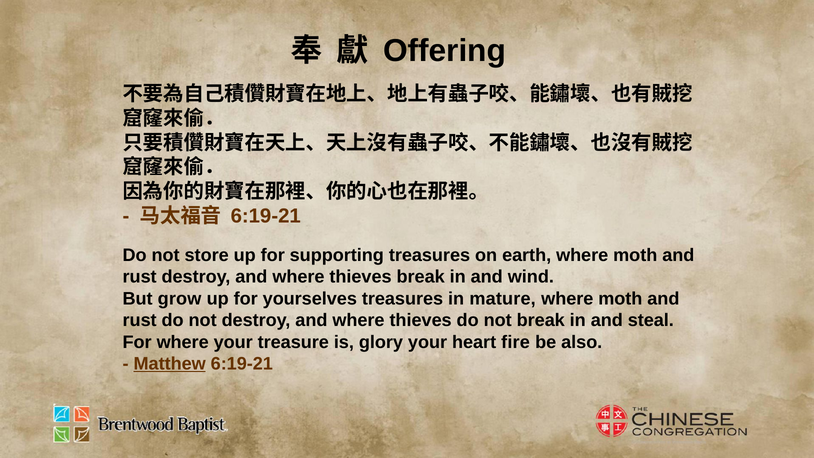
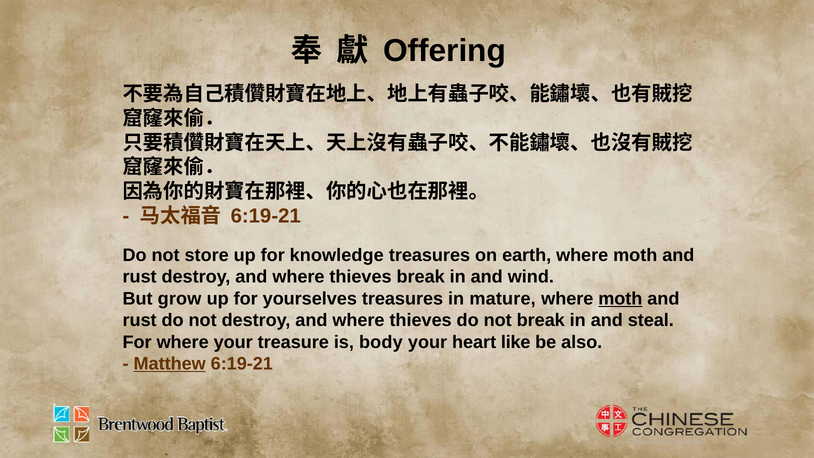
supporting: supporting -> knowledge (337, 255)
moth underline: none -> present (620, 299)
glory: glory -> body (381, 342)
fire: fire -> like (516, 342)
